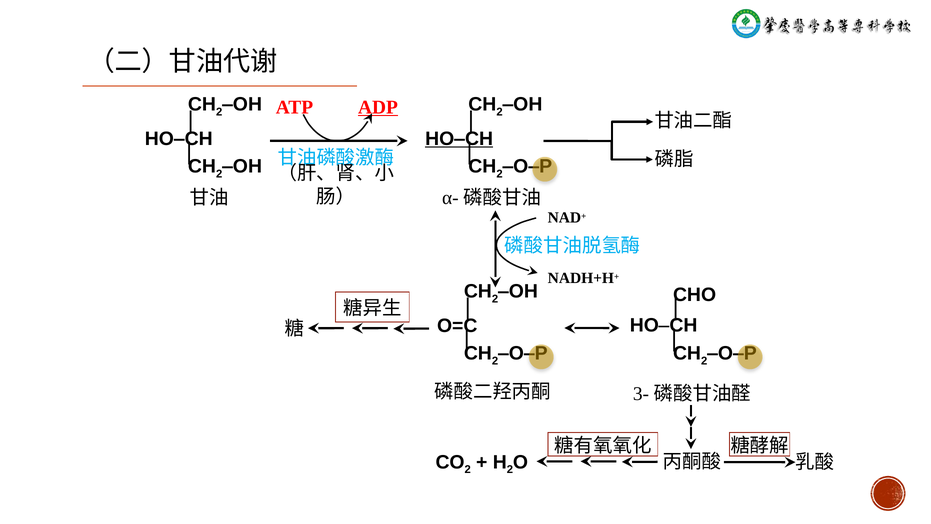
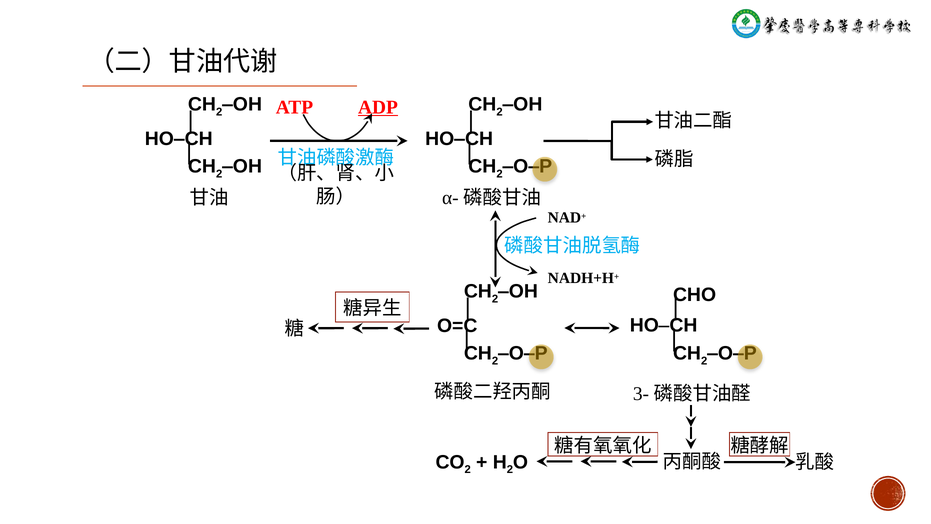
HO‒CH underline: present -> none (459, 139)
